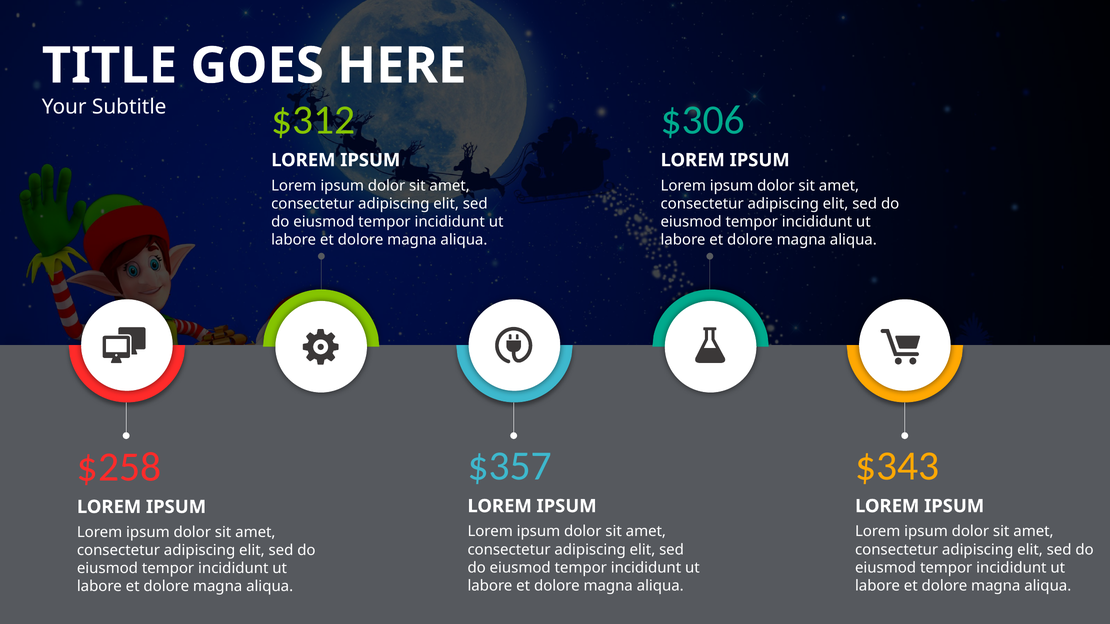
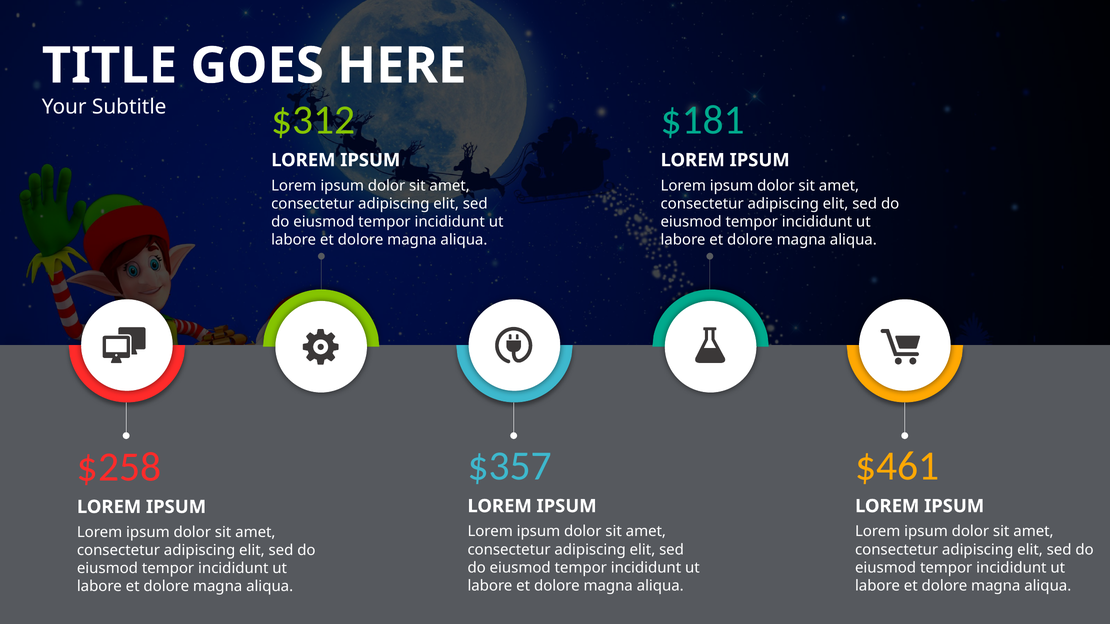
$306: $306 -> $181 (703, 120)
$343: $343 -> $461 (897, 466)
